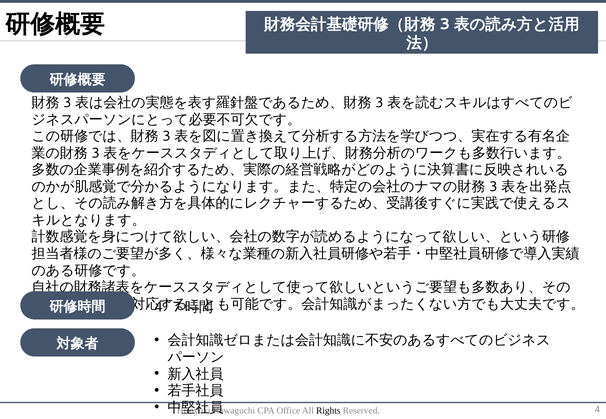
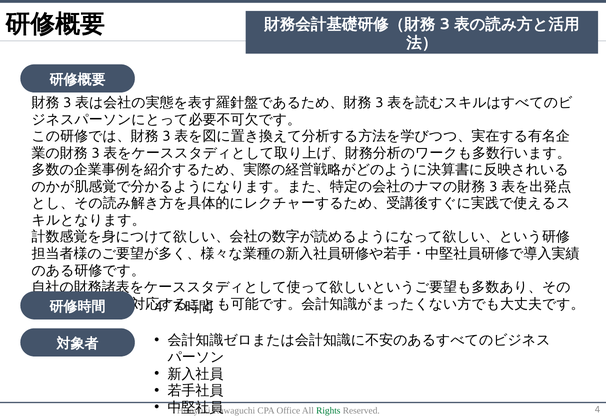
Rights colour: black -> green (328, 411)
